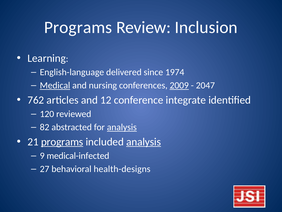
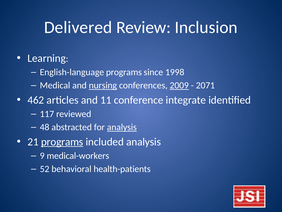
Programs: Programs -> Delivered (78, 27)
English-language delivered: delivered -> programs (124, 72)
1974: 1974 -> 1998 (175, 72)
Medical underline: present -> none (55, 85)
nursing underline: none -> present (103, 85)
2047: 2047 -> 2071 (205, 85)
762: 762 -> 462 (36, 100)
12: 12 -> 11 (106, 100)
120: 120 -> 117 (47, 114)
82: 82 -> 48 (45, 127)
analysis underline: present -> none (144, 141)
medical-infected: medical-infected -> medical-workers (78, 155)
27: 27 -> 52 (45, 169)
health-designs: health-designs -> health-patients (122, 169)
